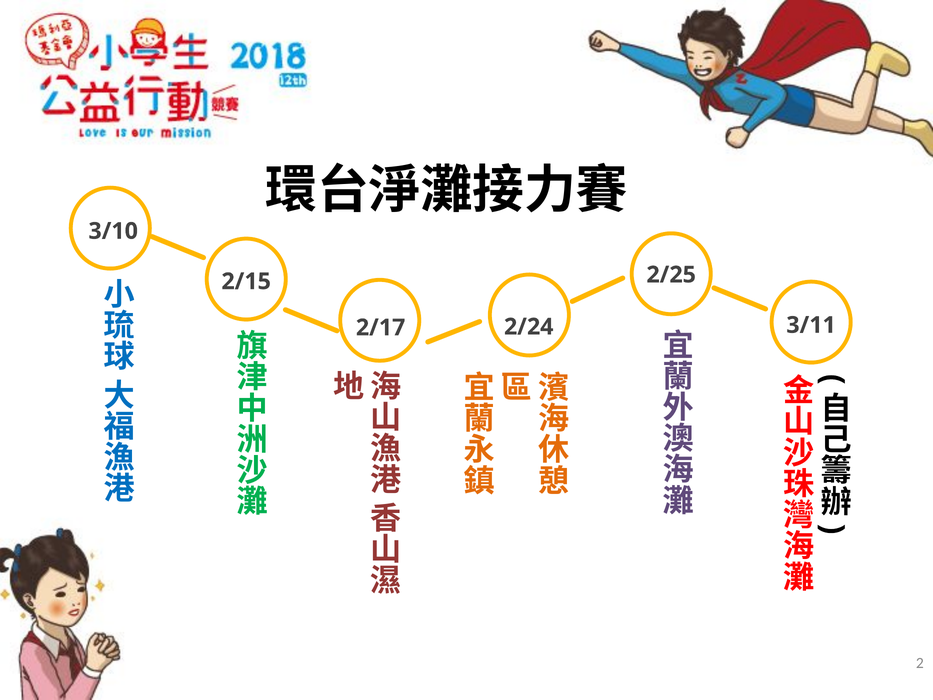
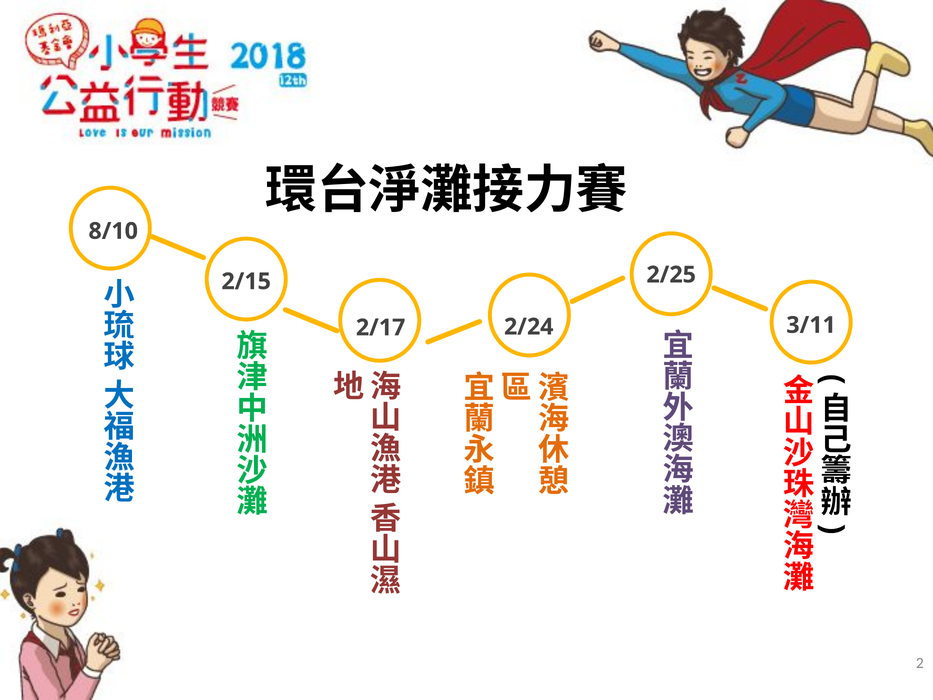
3/10: 3/10 -> 8/10 (113, 231)
